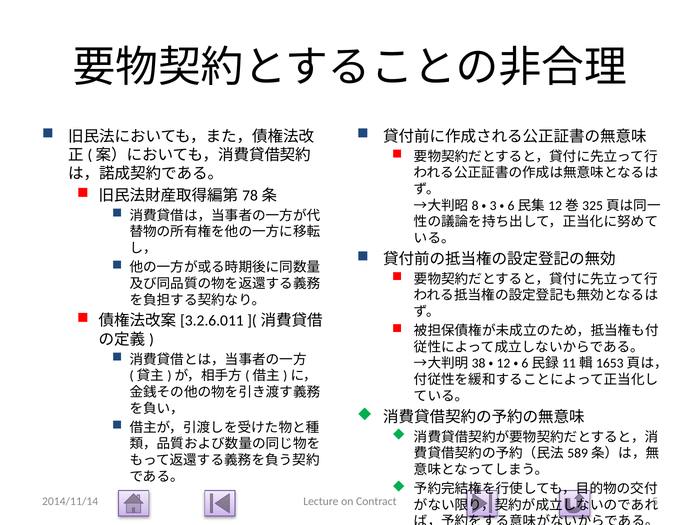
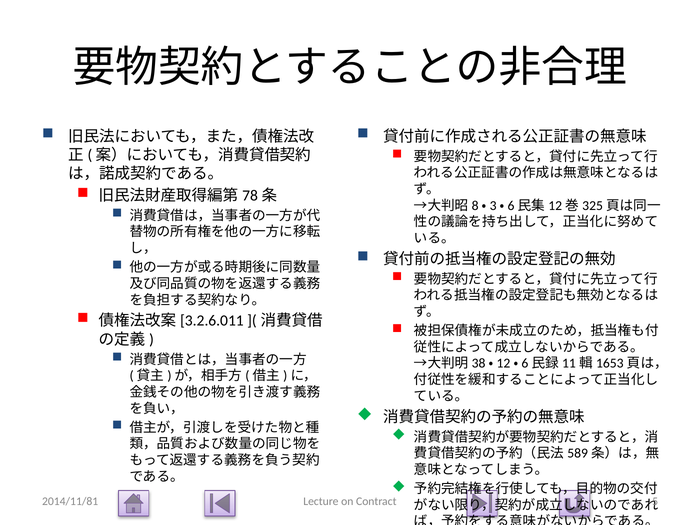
2014/11/14: 2014/11/14 -> 2014/11/81 (70, 501)
